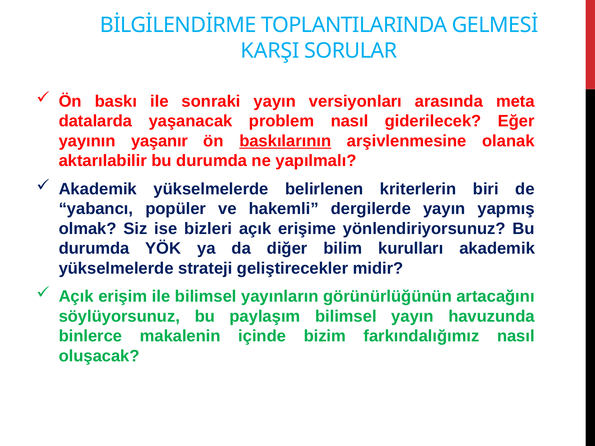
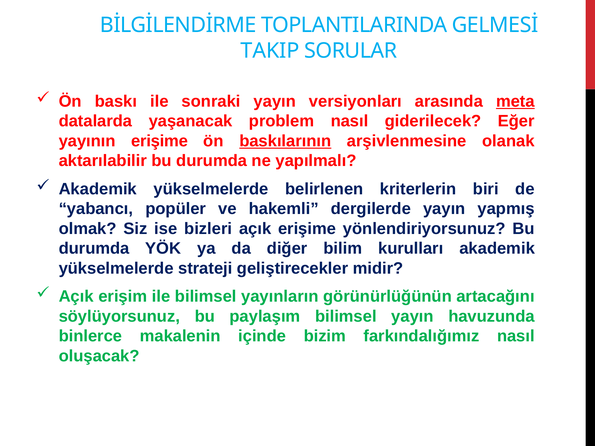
KARŞI: KARŞI -> TAKIP (270, 51)
meta underline: none -> present (515, 101)
yayının yaşanır: yaşanır -> erişime (160, 141)
